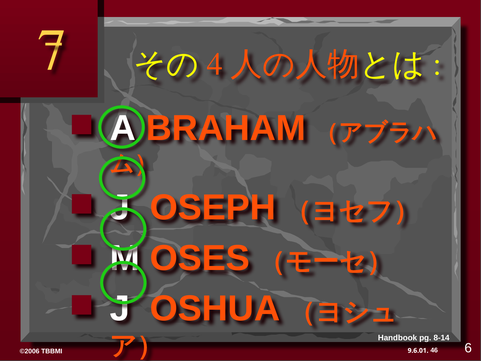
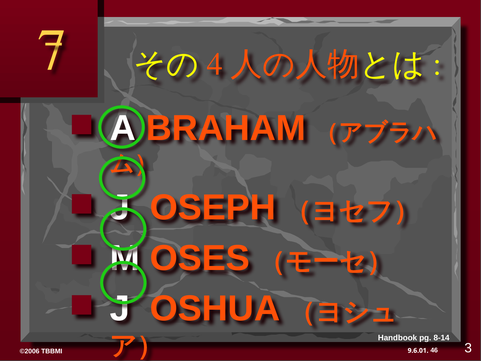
6: 6 -> 3 (468, 348)
